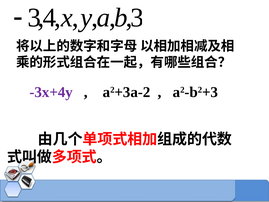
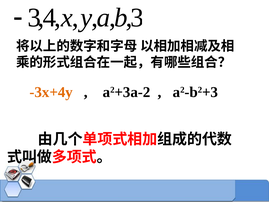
-3x+4y colour: purple -> orange (51, 92)
